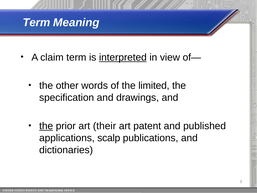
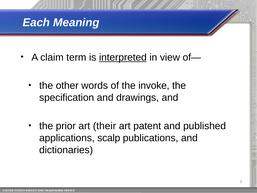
Term: Term -> Each (36, 23)
limited: limited -> invoke (154, 86)
the underline: present -> none (46, 126)
